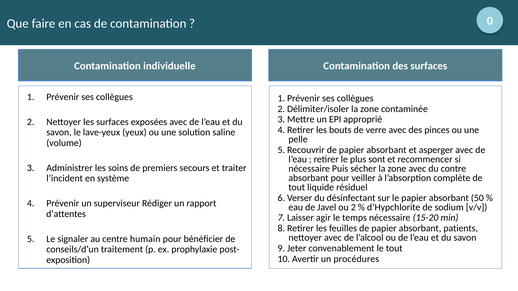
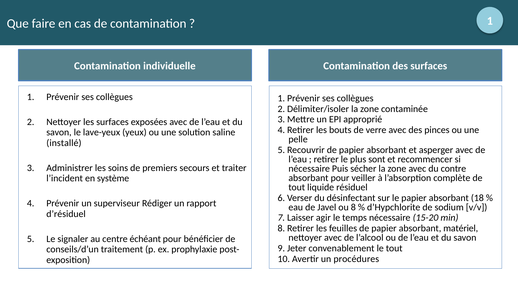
0: 0 -> 1 (490, 21)
volume: volume -> installé (64, 143)
50: 50 -> 18 (477, 198)
ou 2: 2 -> 8 (353, 207)
d’attentes: d’attentes -> d’résiduel (66, 214)
patients: patients -> matériel (461, 229)
humain: humain -> échéant (145, 239)
